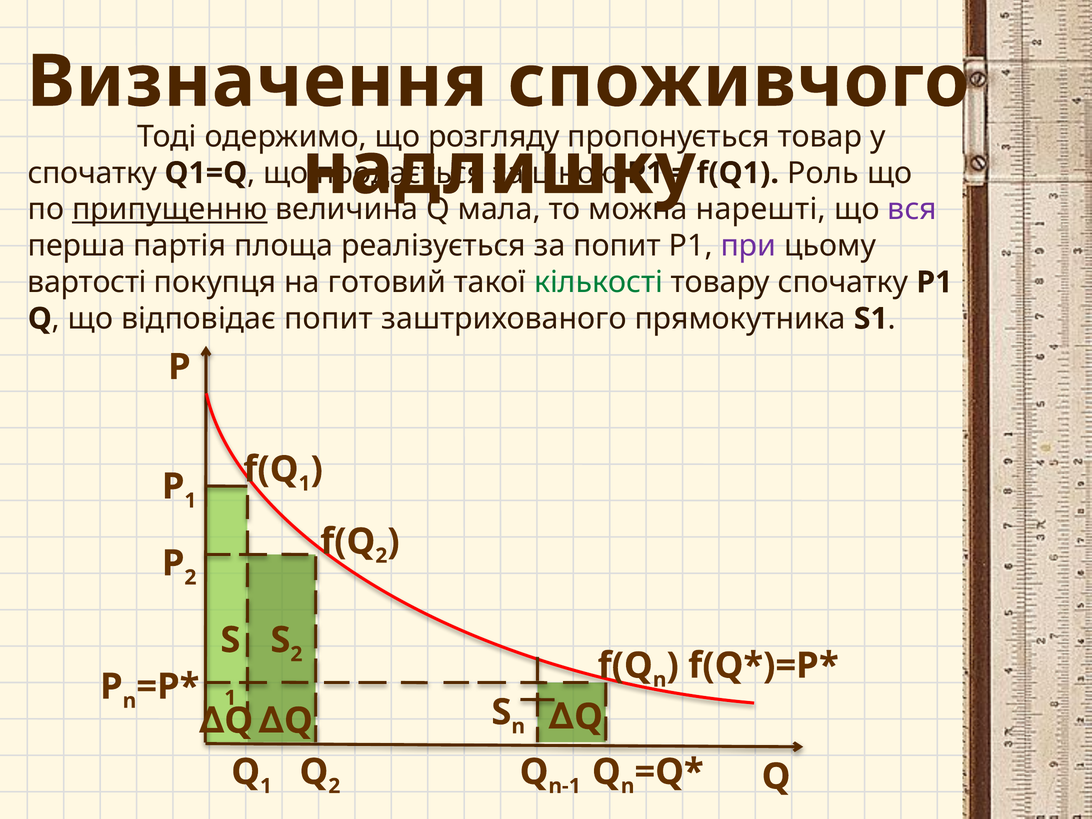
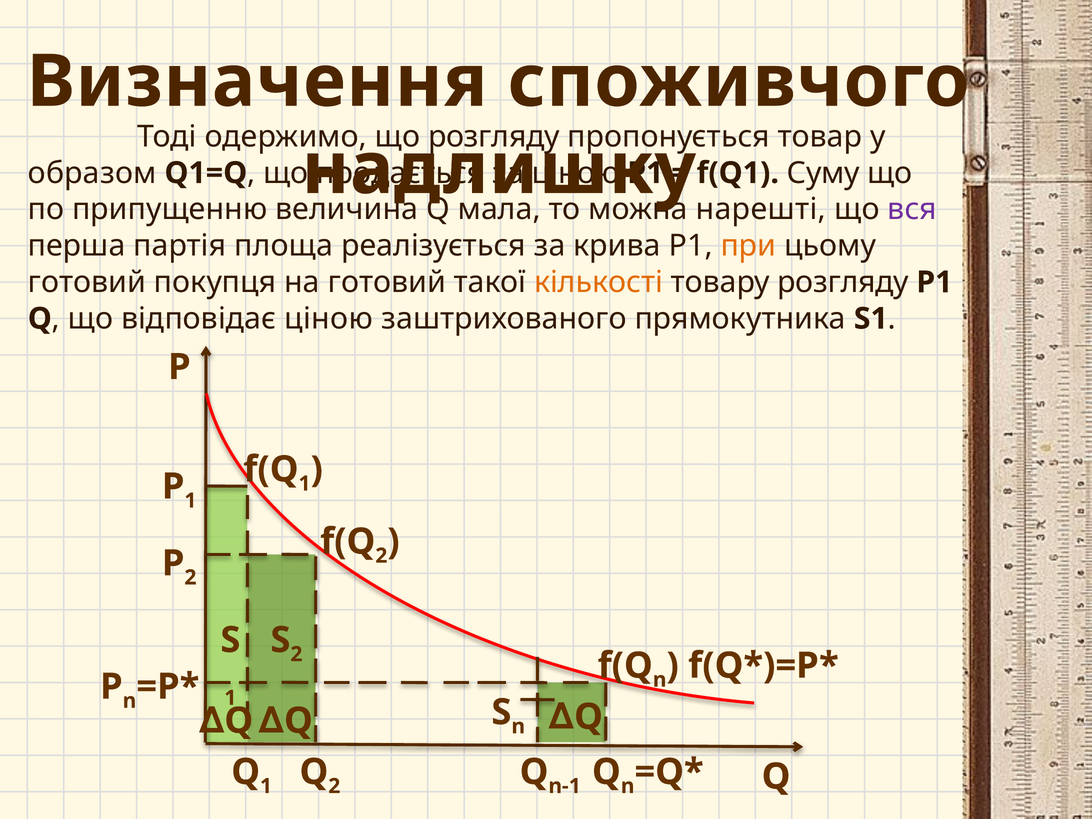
спочатку: спочатку -> образом (92, 173)
Роль: Роль -> Суму (823, 173)
припущенню underline: present -> none (170, 209)
за попит: попит -> крива (617, 246)
при colour: purple -> orange (748, 246)
вартості: вартості -> готовий (87, 282)
кількості colour: green -> orange (599, 282)
товару спочатку: спочатку -> розгляду (843, 282)
відповідає попит: попит -> ціною (329, 319)
